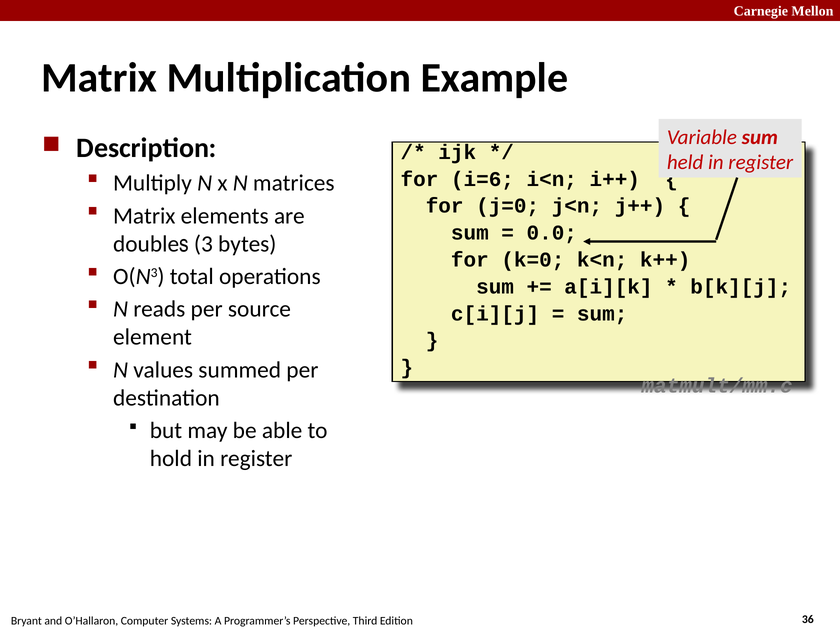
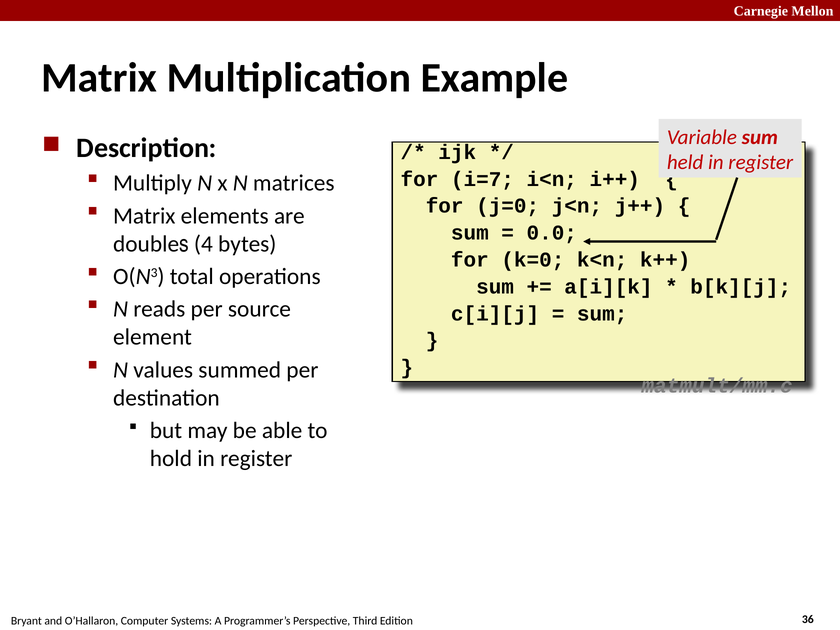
i=6: i=6 -> i=7 (482, 179)
3: 3 -> 4 (203, 244)
